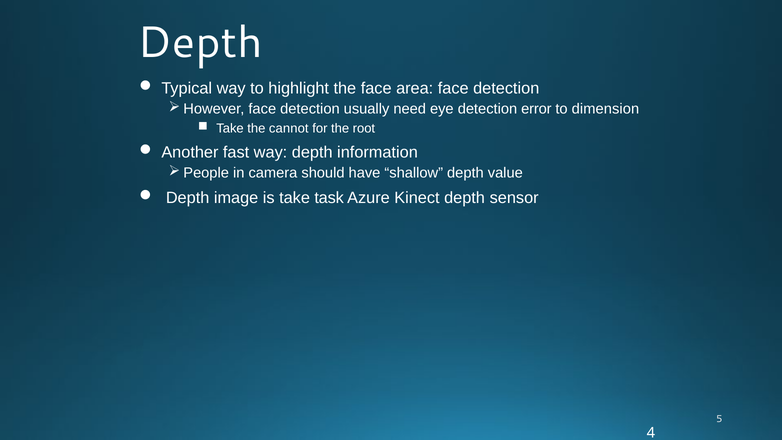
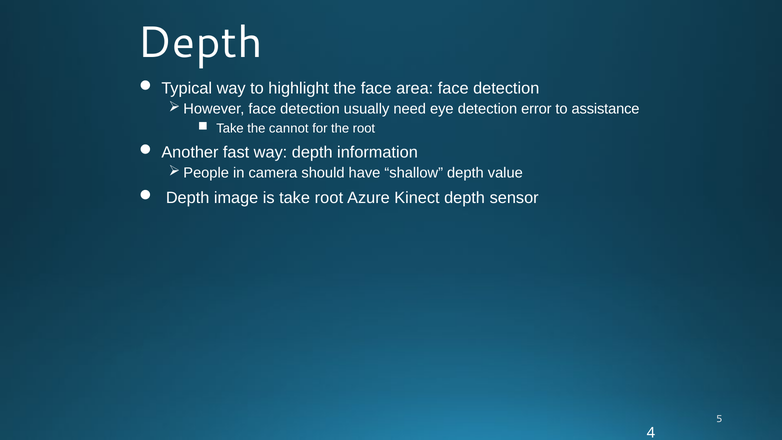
dimension: dimension -> assistance (606, 109)
take task: task -> root (329, 198)
